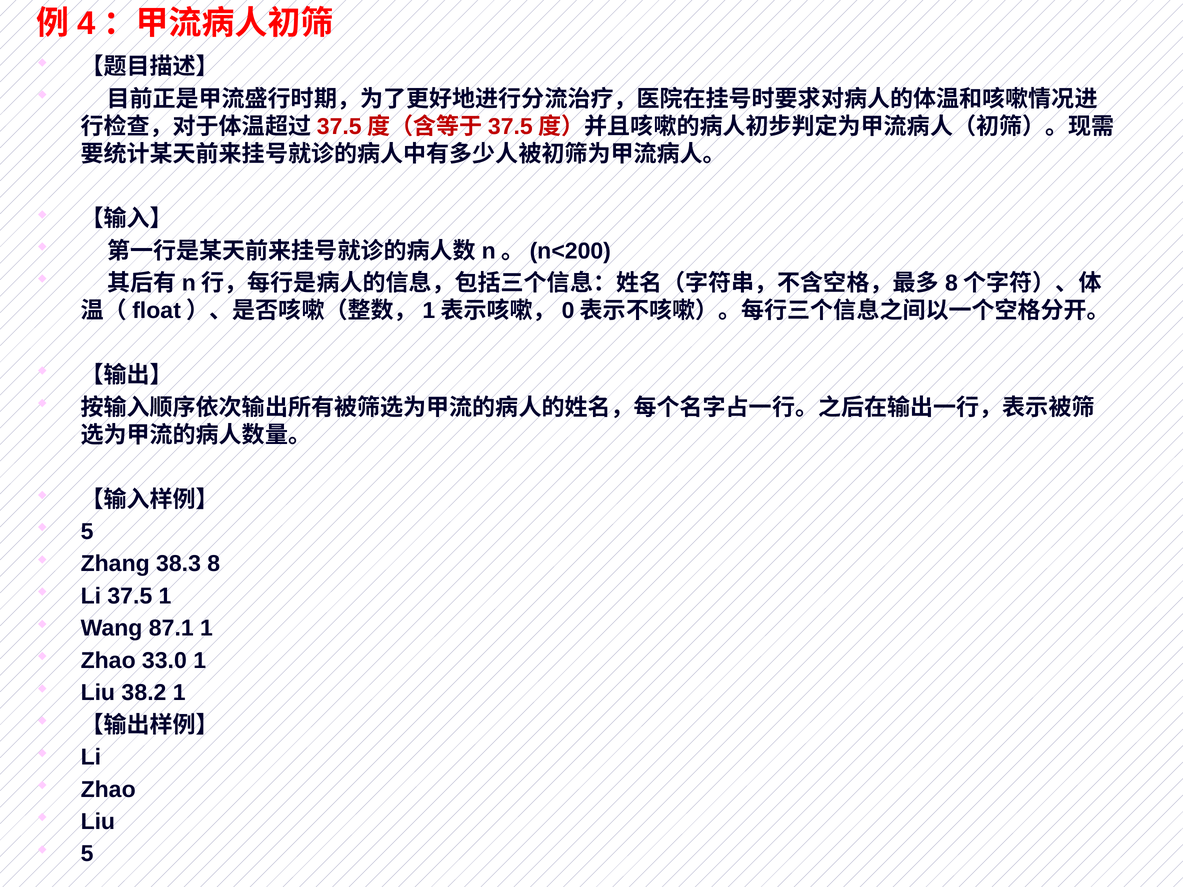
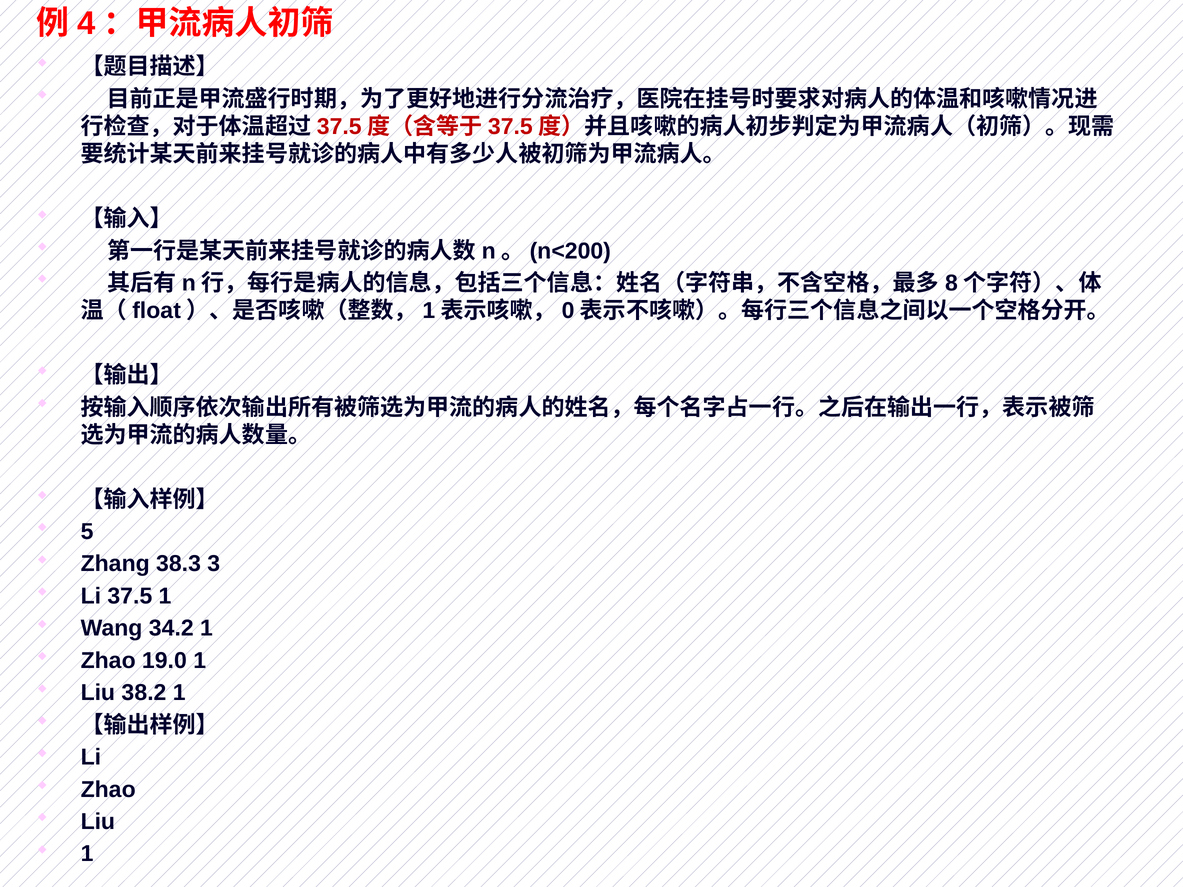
8: 8 -> 3 (214, 564)
87.1: 87.1 -> 34.2 (171, 629)
33.0: 33.0 -> 19.0 (164, 661)
5: 5 -> 1 (87, 854)
